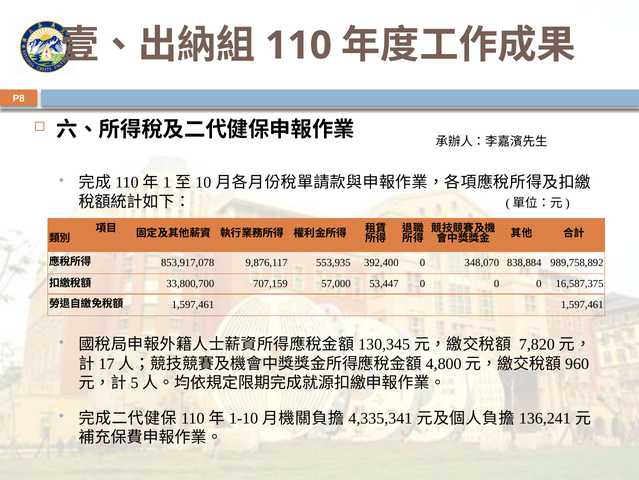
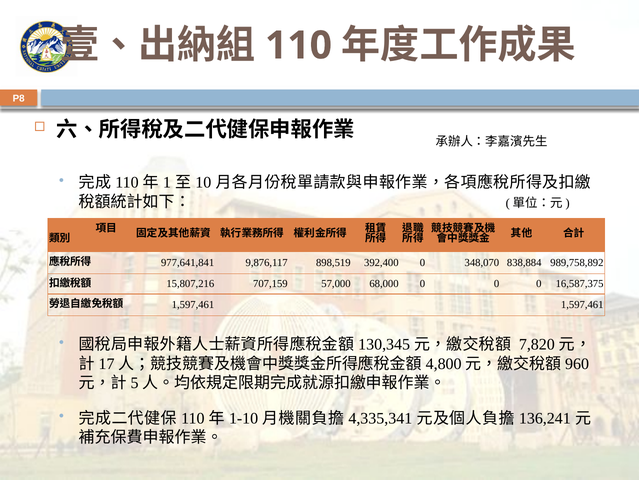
853,917,078: 853,917,078 -> 977,641,841 (188, 262)
553,935: 553,935 -> 898,519 (333, 262)
33,800,700: 33,800,700 -> 15,807,216 (190, 283)
53,447: 53,447 -> 68,000 (384, 283)
